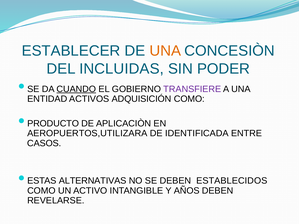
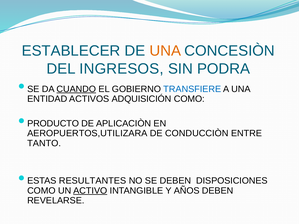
INCLUIDAS: INCLUIDAS -> INGRESOS (121, 69)
PODER: PODER -> PODRA (224, 69)
TRANSFIERE colour: purple -> blue (192, 89)
IDENTIFICADA: IDENTIFICADA -> CONDUCCIÒN (197, 134)
CASOS: CASOS -> TANTO (44, 143)
ALTERNATIVAS: ALTERNATIVAS -> RESULTANTES (93, 181)
ESTABLECIDOS: ESTABLECIDOS -> DISPOSICIONES (232, 181)
ACTIVO underline: none -> present (90, 191)
